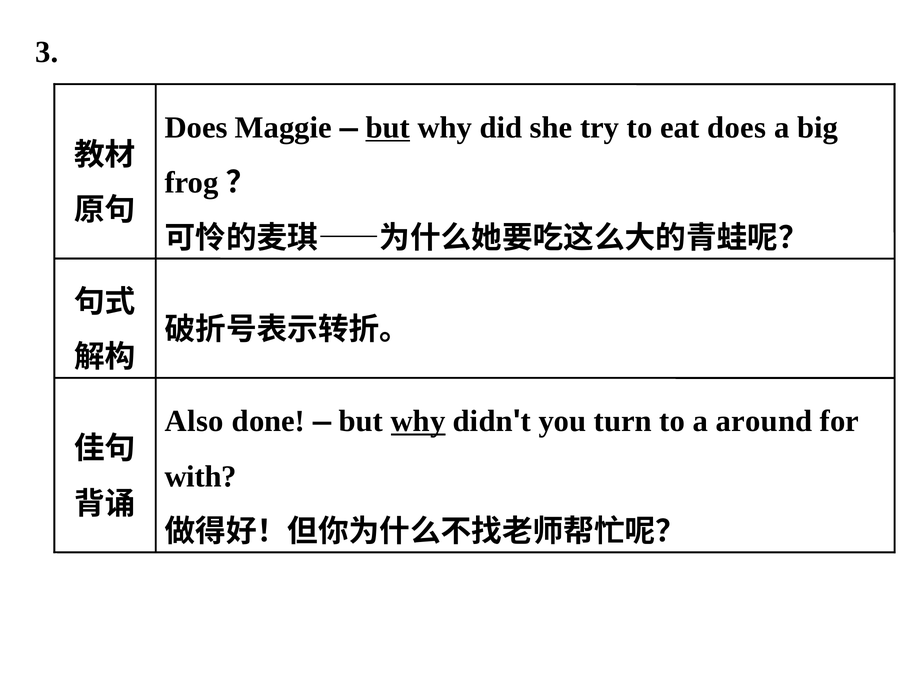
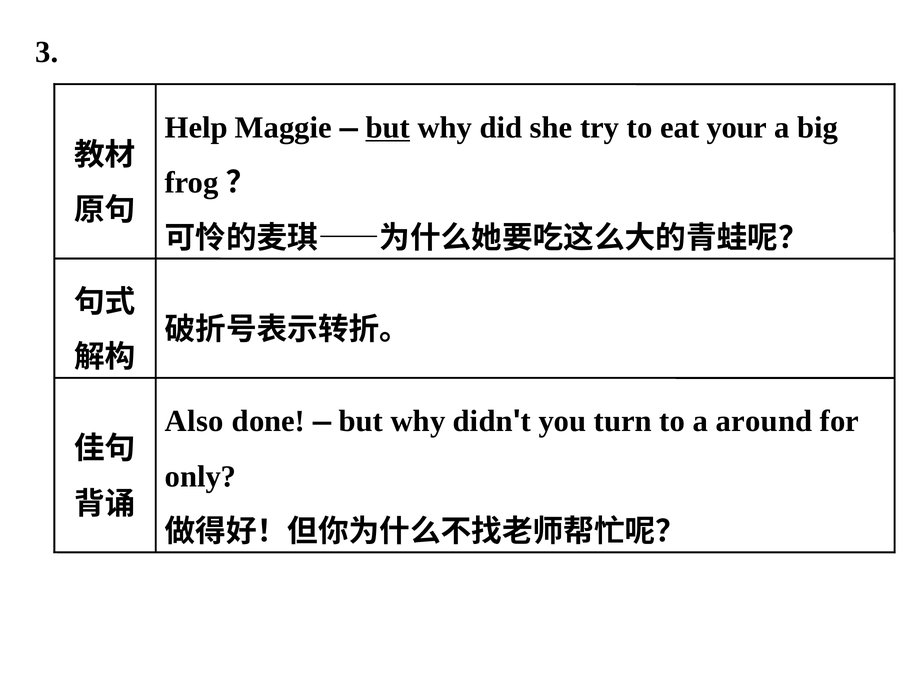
Does: Does -> Help (196, 128)
eat does: does -> your (737, 128)
why underline: present -> none (418, 421)
with: with -> only (200, 476)
